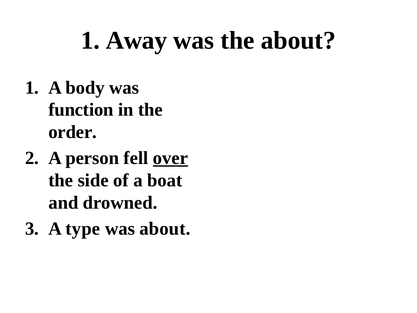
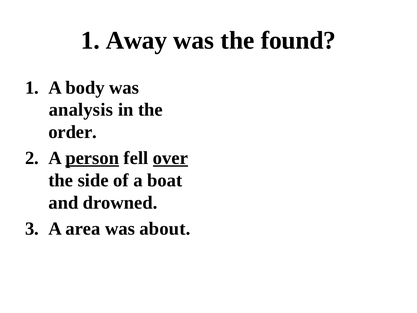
the about: about -> found (298, 40)
function: function -> analysis (81, 110)
person underline: none -> present (92, 158)
type: type -> area (83, 228)
